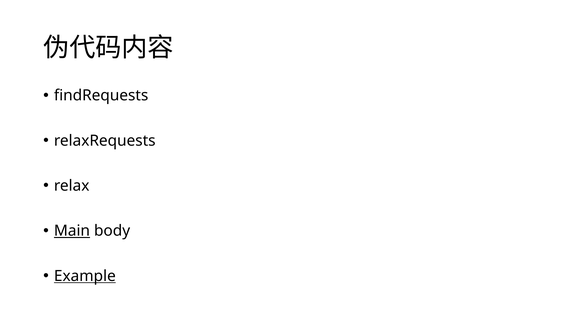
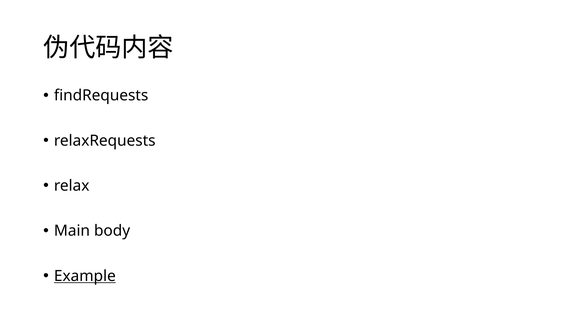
Main underline: present -> none (72, 231)
